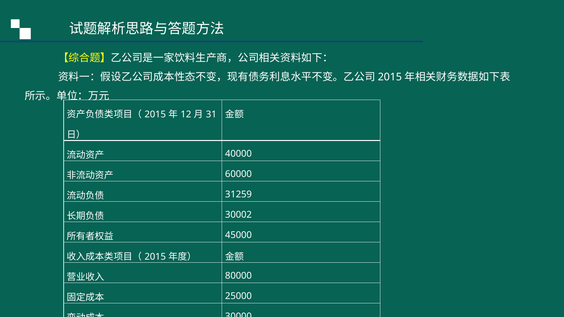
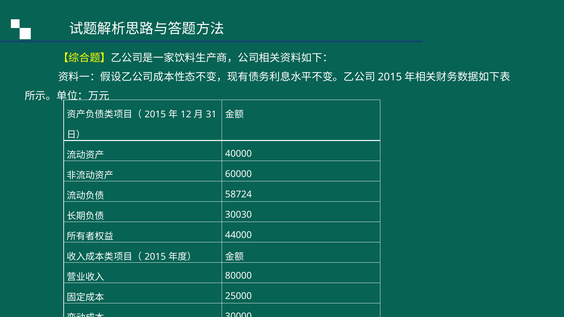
31259: 31259 -> 58724 (238, 195)
30002: 30002 -> 30030 (238, 215)
45000: 45000 -> 44000 (238, 235)
